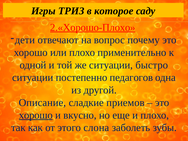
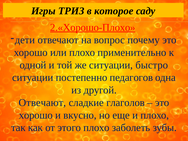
Описание: Описание -> Отвечают (42, 103)
приемов: приемов -> глаголов (126, 103)
хорошо underline: present -> none (36, 115)
этого слона: слона -> плохо (96, 128)
